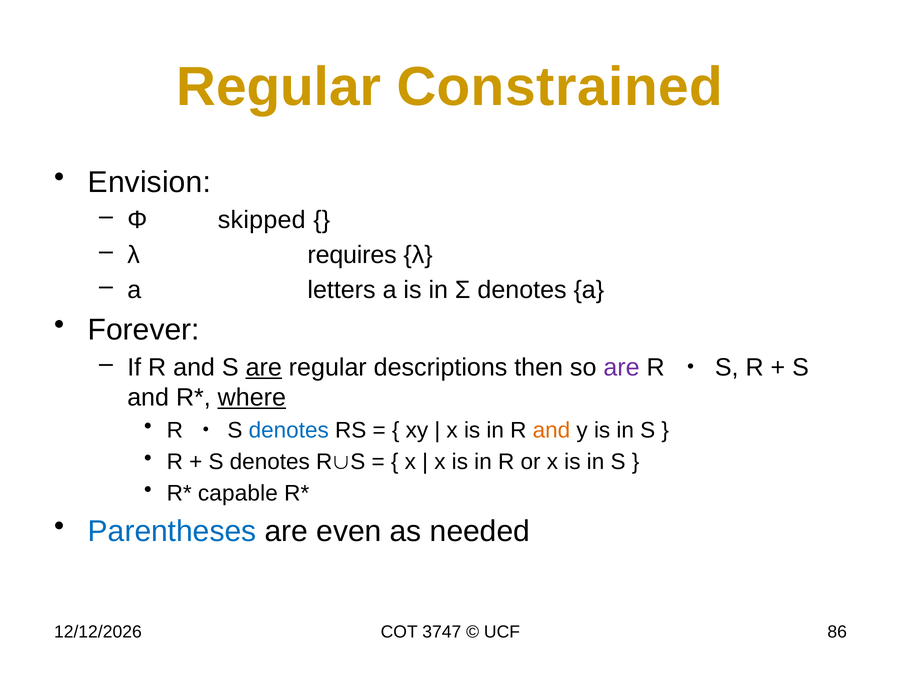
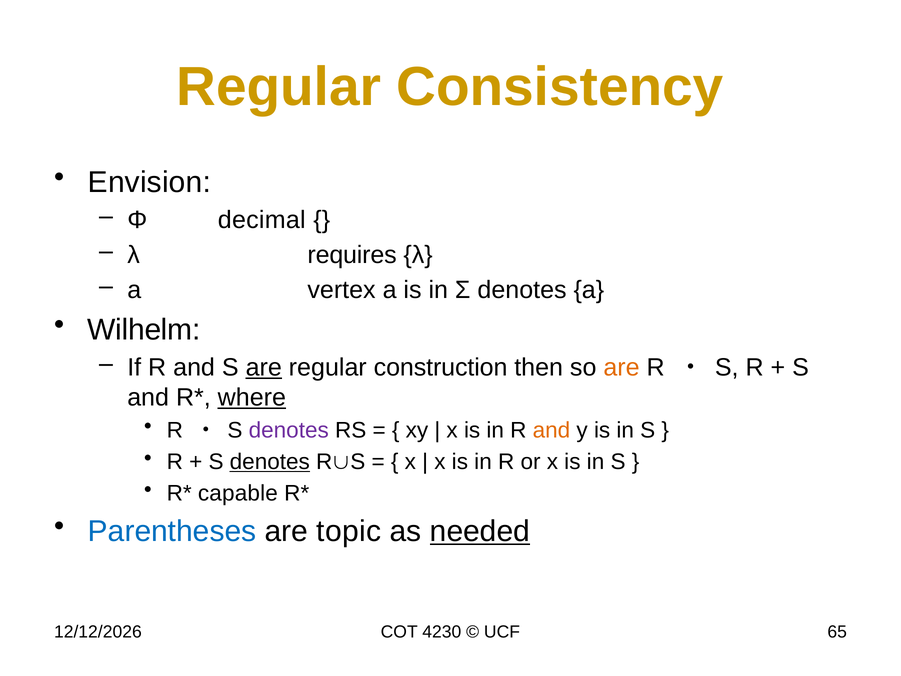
Constrained: Constrained -> Consistency (560, 87)
skipped: skipped -> decimal (262, 220)
letters: letters -> vertex (342, 290)
Forever: Forever -> Wilhelm (144, 329)
descriptions: descriptions -> construction (441, 367)
are colour: purple -> orange (621, 367)
denotes colour: blue -> purple (289, 430)
denotes underline: none -> present (270, 462)
even: even -> topic (349, 531)
needed underline: none -> present (480, 531)
3747: 3747 -> 4230 (442, 632)
86: 86 -> 65 (837, 632)
